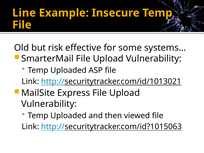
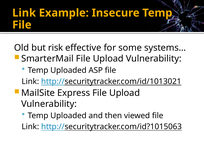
Line: Line -> Link (24, 13)
